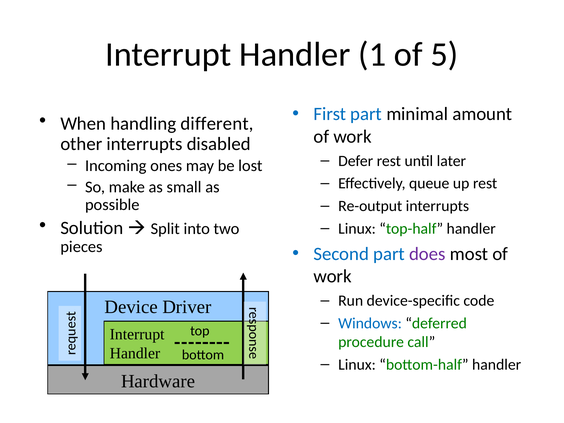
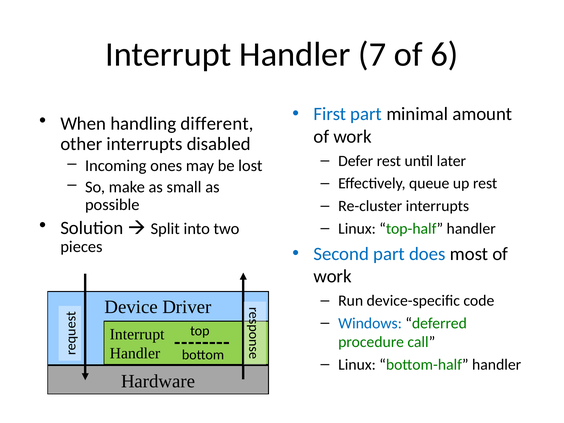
1: 1 -> 7 (372, 55)
5: 5 -> 6 (444, 55)
Re-output: Re-output -> Re-cluster (370, 206)
does colour: purple -> blue (427, 254)
